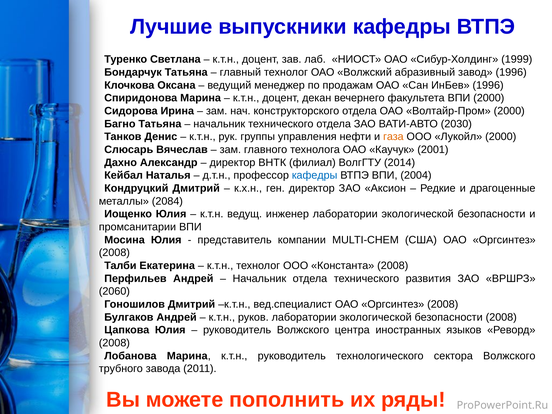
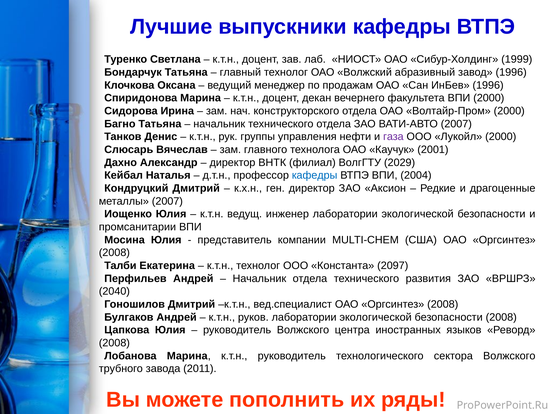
ВАТИ-АВТО 2030: 2030 -> 2007 (456, 124)
газа colour: orange -> purple (393, 137)
2014: 2014 -> 2029 (400, 163)
металлы 2084: 2084 -> 2007 (167, 201)
Константа 2008: 2008 -> 2097 (393, 266)
2060: 2060 -> 2040 (114, 291)
